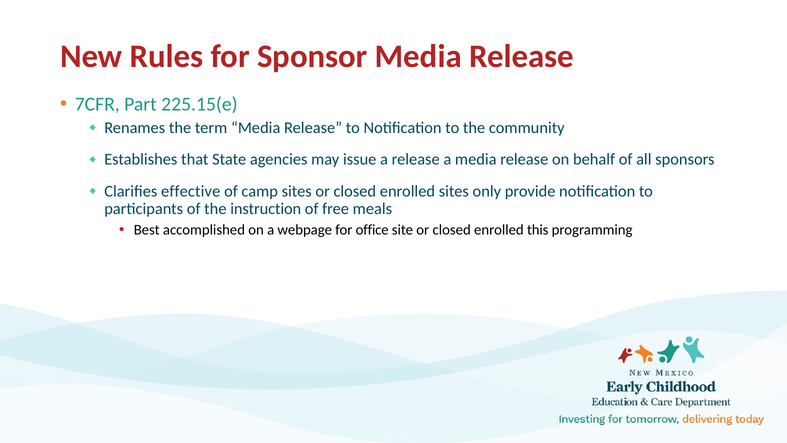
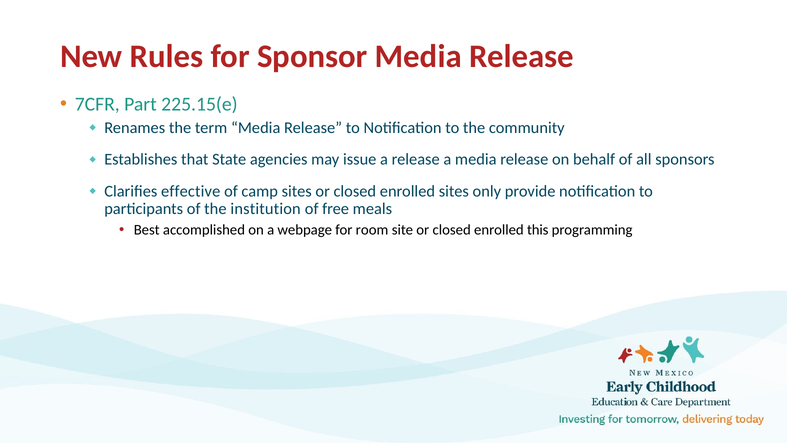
instruction: instruction -> institution (266, 209)
office: office -> room (372, 230)
